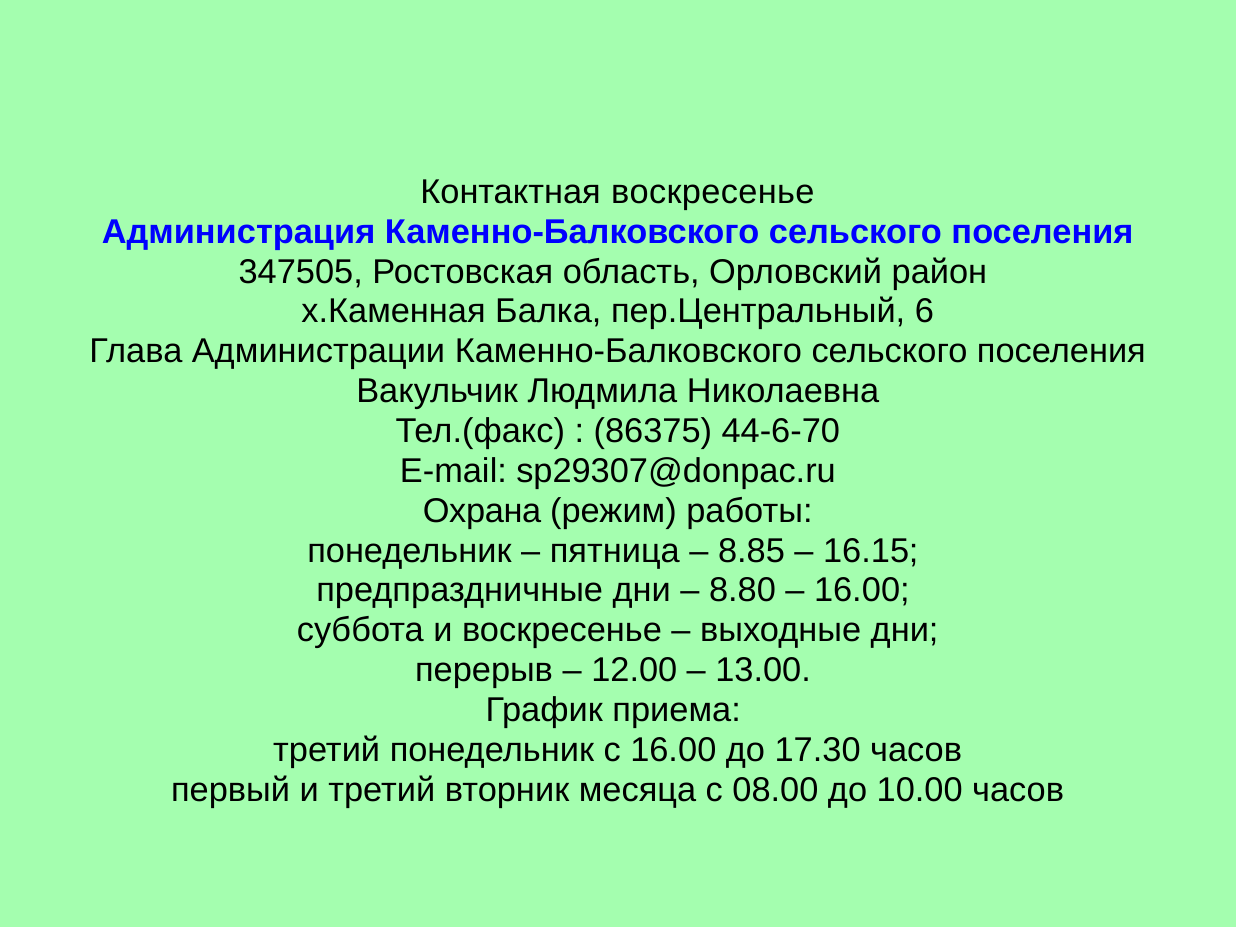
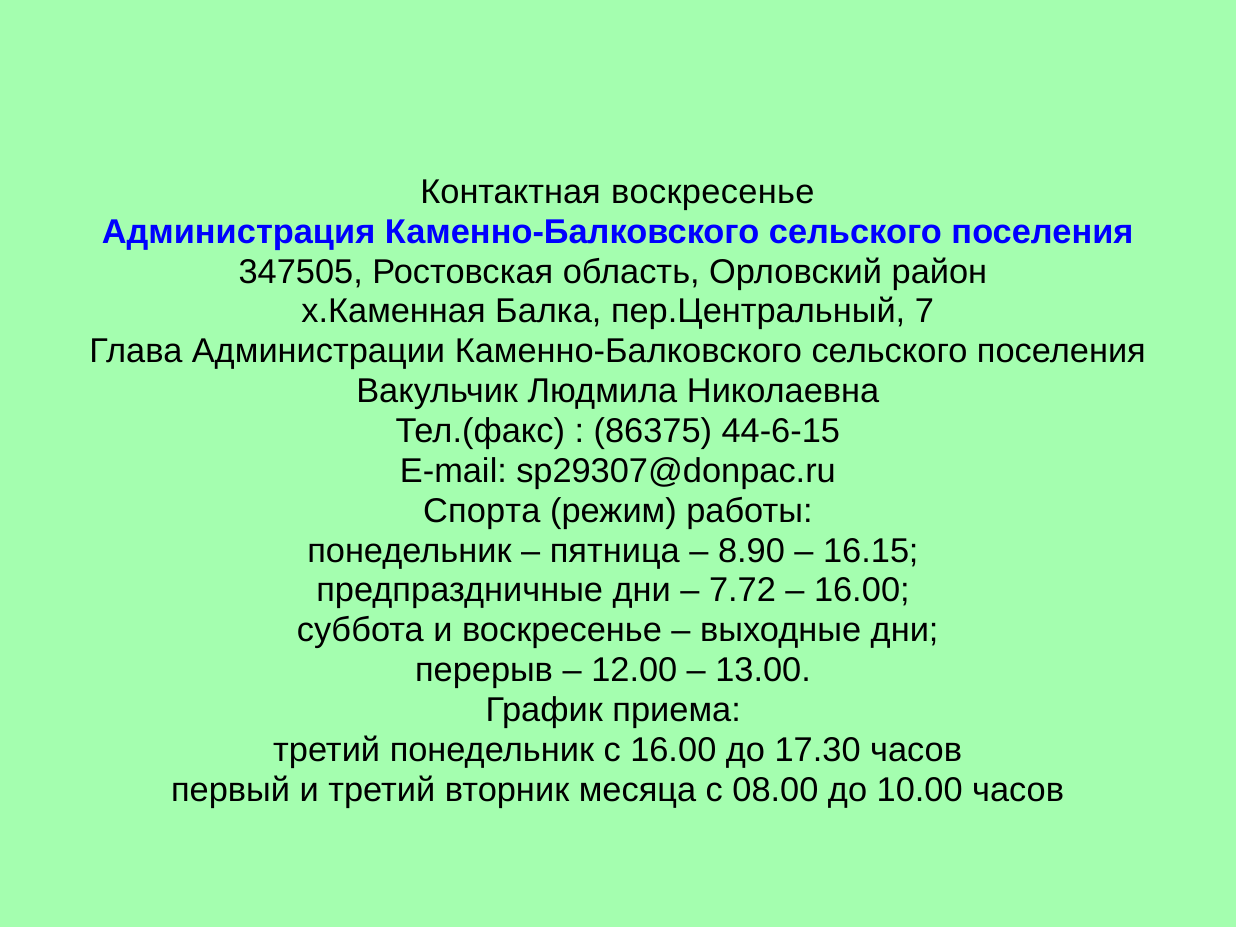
6: 6 -> 7 (924, 312)
44-6-70: 44-6-70 -> 44-6-15 (781, 431)
Охрана: Охрана -> Спорта (482, 511)
8.85: 8.85 -> 8.90 (752, 551)
8.80: 8.80 -> 7.72 (742, 591)
